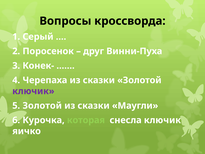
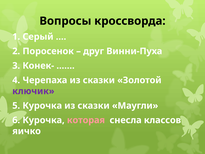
5 Золотой: Золотой -> Курочка (42, 105)
которая colour: light green -> pink (86, 120)
снесла ключик: ключик -> классов (162, 120)
